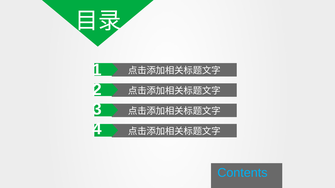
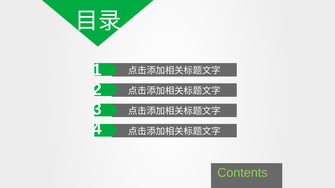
Contents colour: light blue -> light green (242, 173)
